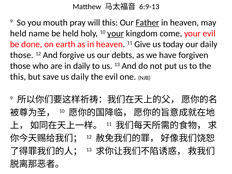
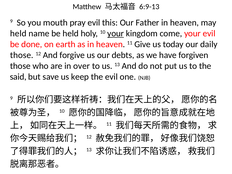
pray will: will -> evil (94, 23)
Father underline: present -> none (147, 23)
in daily: daily -> over (82, 66)
this: this -> said (18, 77)
us daily: daily -> keep (80, 77)
